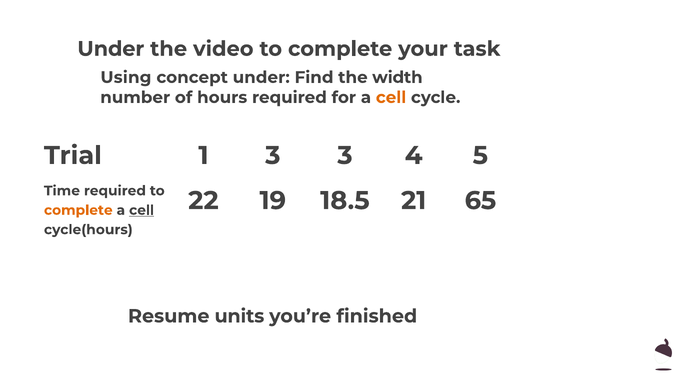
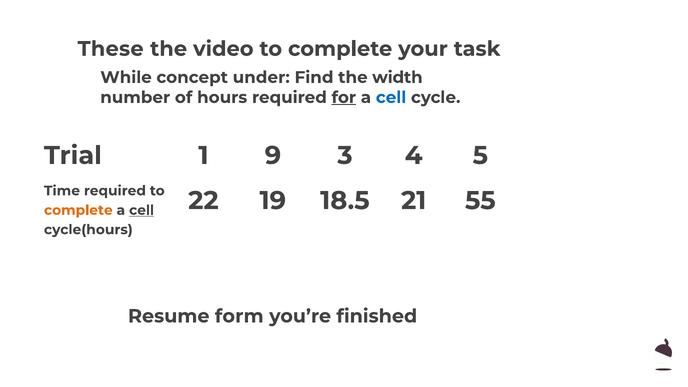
Under: Under -> These (111, 49)
Using: Using -> While (126, 77)
for underline: none -> present (344, 97)
cell colour: orange -> blue (391, 97)
1 3: 3 -> 9 (273, 155)
65: 65 -> 55 (480, 201)
units: units -> form (239, 316)
